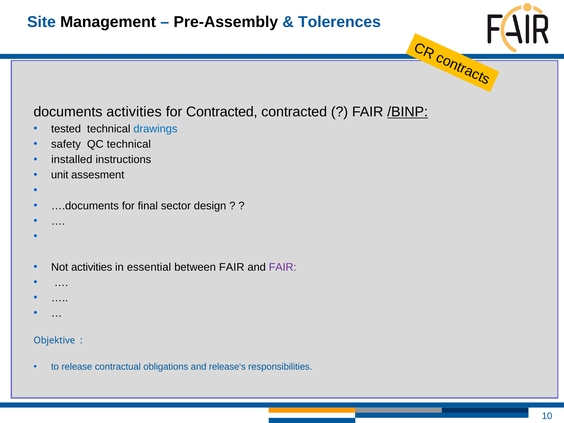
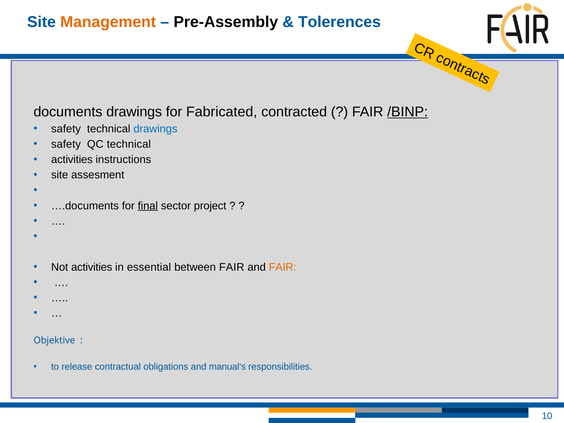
Management colour: black -> orange (108, 22)
documents activities: activities -> drawings (134, 112)
for Contracted: Contracted -> Fabricated (222, 112)
tested: tested -> safety (66, 129)
installed: installed -> activities (72, 160)
unit: unit -> site (60, 175)
final underline: none -> present (148, 206)
design: design -> project (210, 206)
FAIR colour: purple -> orange (283, 267)
release‘s: release‘s -> manual‘s (227, 367)
